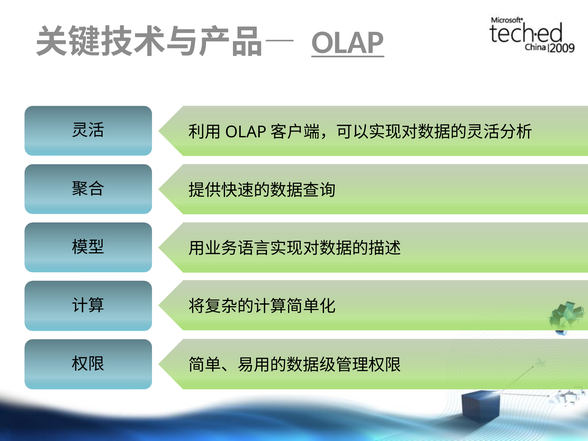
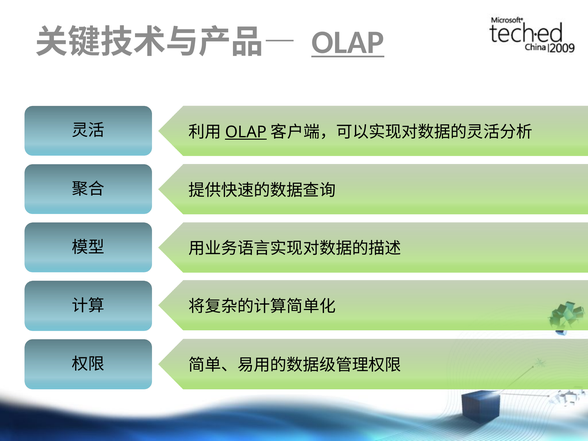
OLAP underline: none -> present (246, 132)
